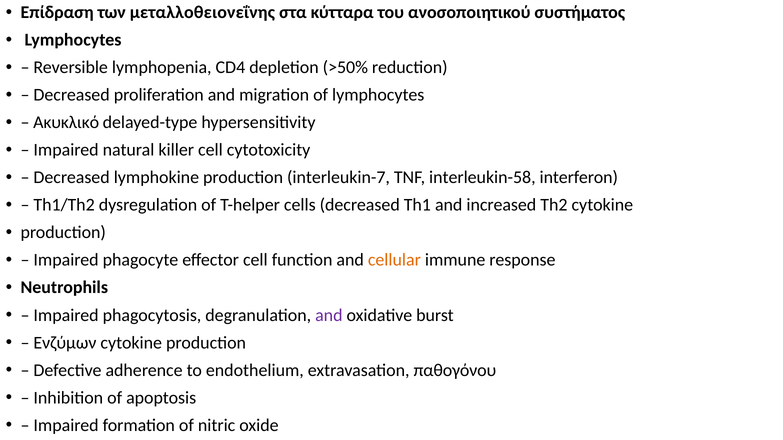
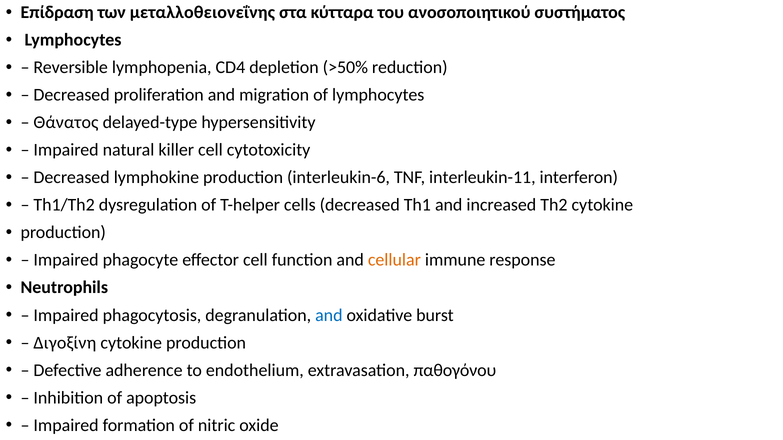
Ακυκλικό: Ακυκλικό -> Θάνατος (66, 123)
interleukin-7: interleukin-7 -> interleukin-6 (338, 178)
interleukin-58: interleukin-58 -> interleukin-11 (482, 178)
and colour: purple -> blue (329, 315)
Ενζύμων: Ενζύμων -> Διγοξίνη (65, 343)
